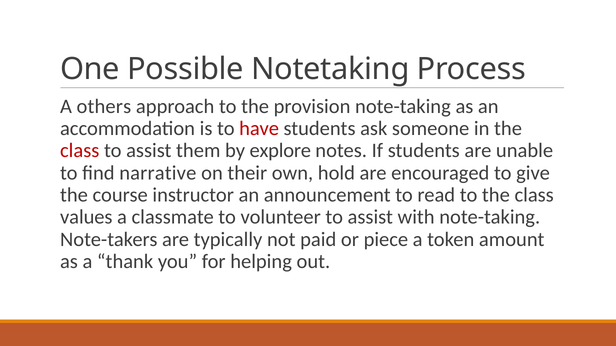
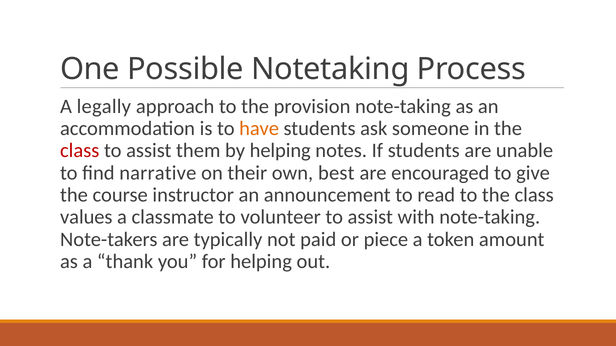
others: others -> legally (104, 107)
have colour: red -> orange (259, 129)
by explore: explore -> helping (280, 151)
hold: hold -> best (336, 173)
